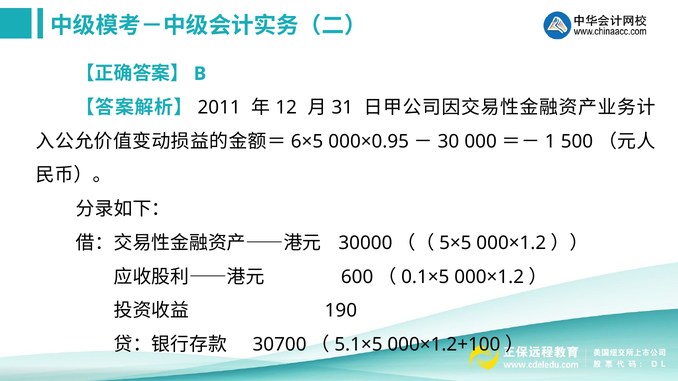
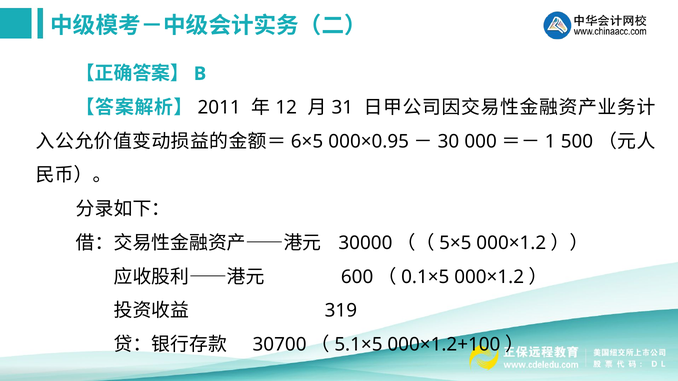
190: 190 -> 319 (341, 311)
